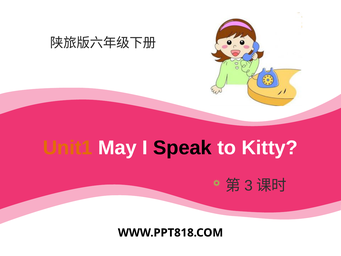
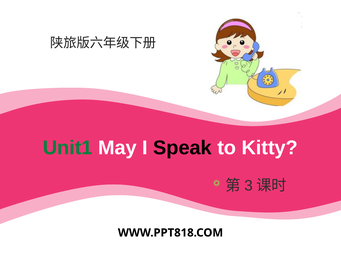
Unit1 colour: orange -> green (68, 148)
